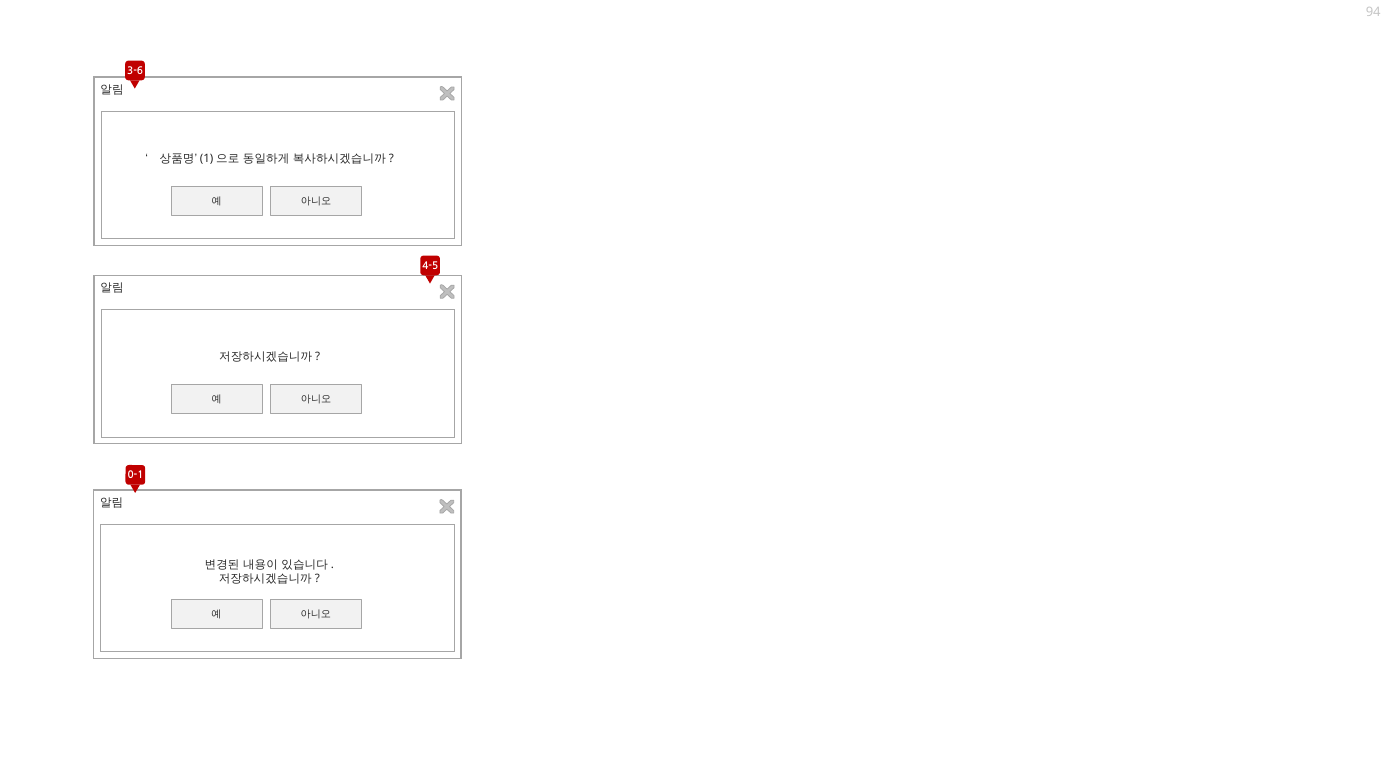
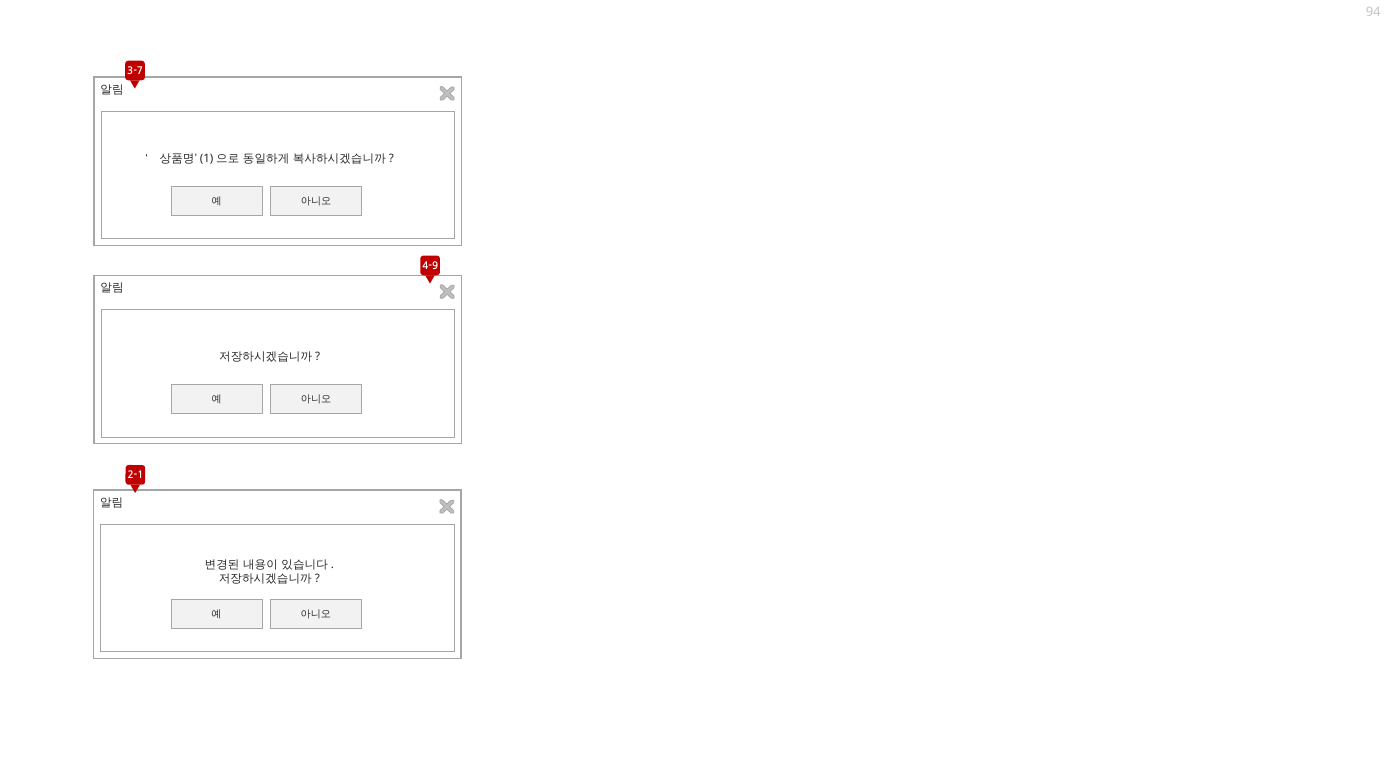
3-6: 3-6 -> 3-7 (135, 71)
4-5: 4-5 -> 4-9 (430, 266)
0-1: 0-1 -> 2-1 (135, 475)
